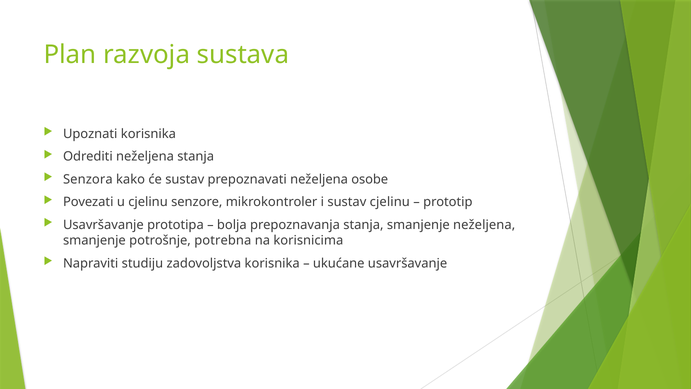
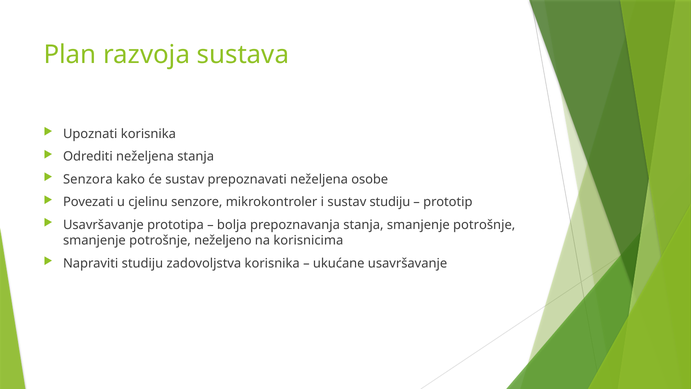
sustav cjelinu: cjelinu -> studiju (390, 202)
stanja smanjenje neželjena: neželjena -> potrošnje (484, 225)
potrebna: potrebna -> neželjeno (223, 240)
